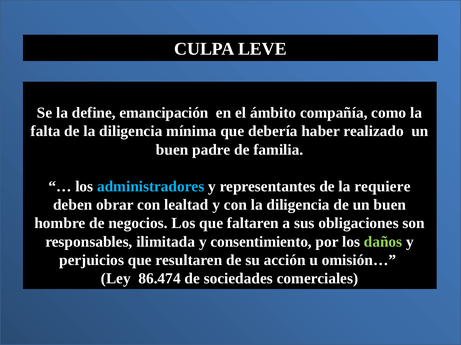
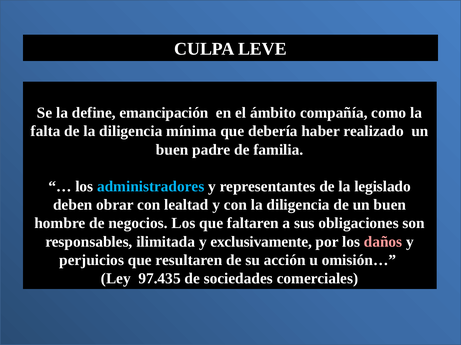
requiere: requiere -> legislado (383, 187)
consentimiento: consentimiento -> exclusivamente (261, 242)
daños colour: light green -> pink (383, 242)
86.474: 86.474 -> 97.435 (160, 279)
